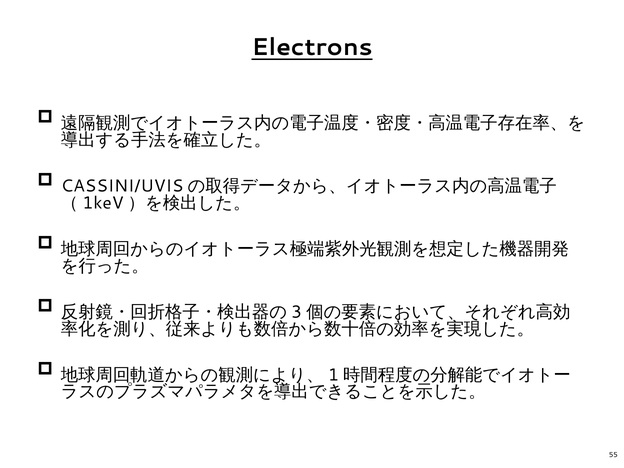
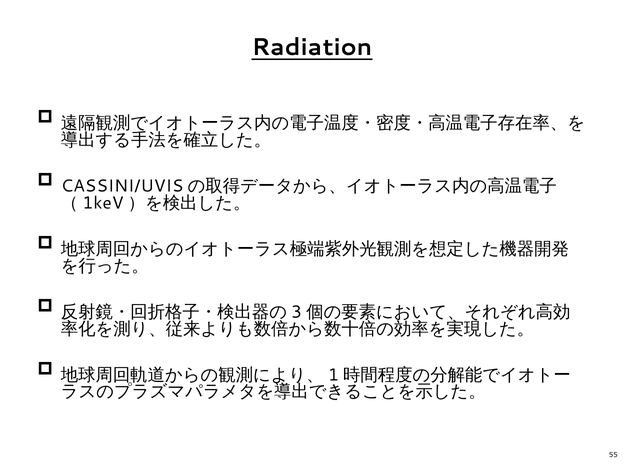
Electrons: Electrons -> Radiation (312, 47)
